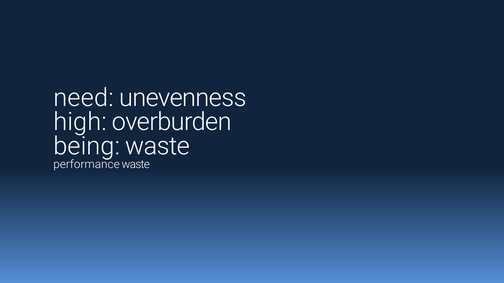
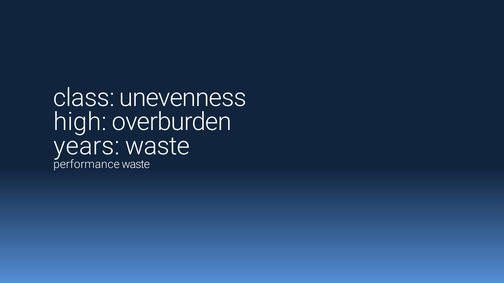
need: need -> class (84, 98)
being: being -> years (87, 146)
